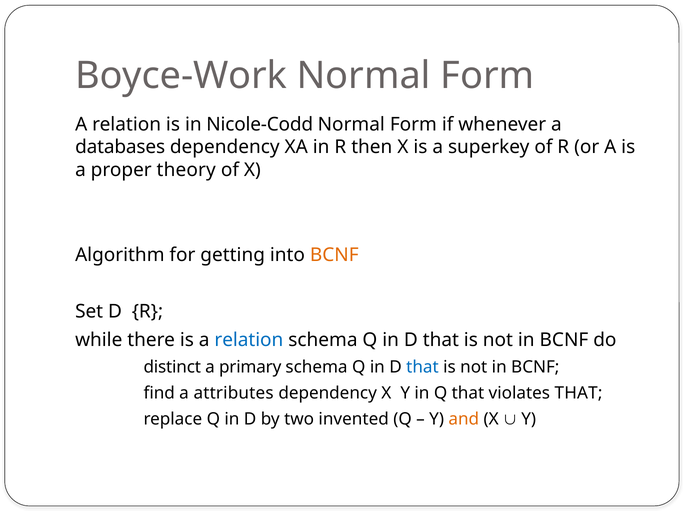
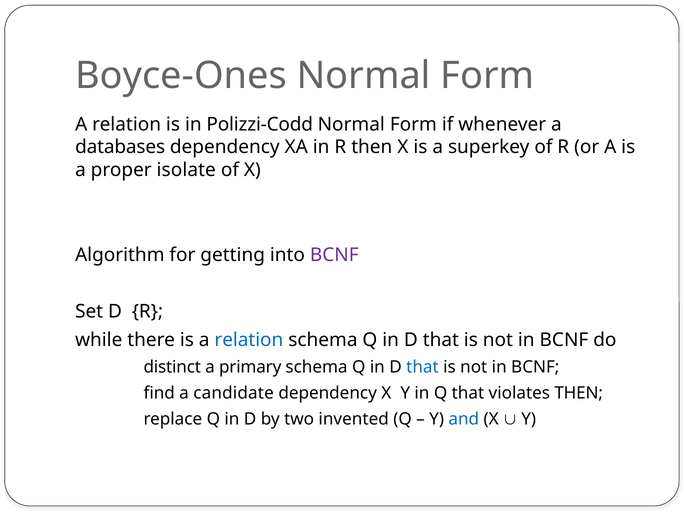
Boyce-Work: Boyce-Work -> Boyce-Ones (181, 75)
Nicole-Codd: Nicole-Codd -> Polizzi-Codd (260, 124)
theory: theory -> isolate (186, 170)
BCNF colour: orange -> purple (334, 255)
attributes: attributes -> candidate (234, 393)
violates THAT: THAT -> THEN (579, 393)
and colour: orange -> blue (464, 419)
